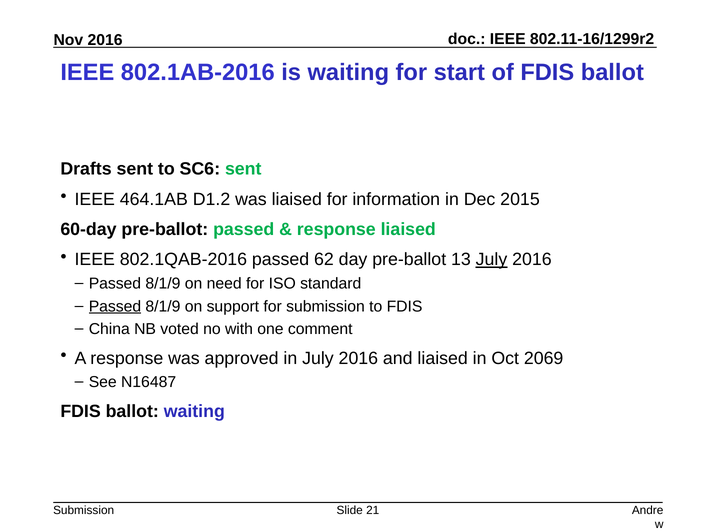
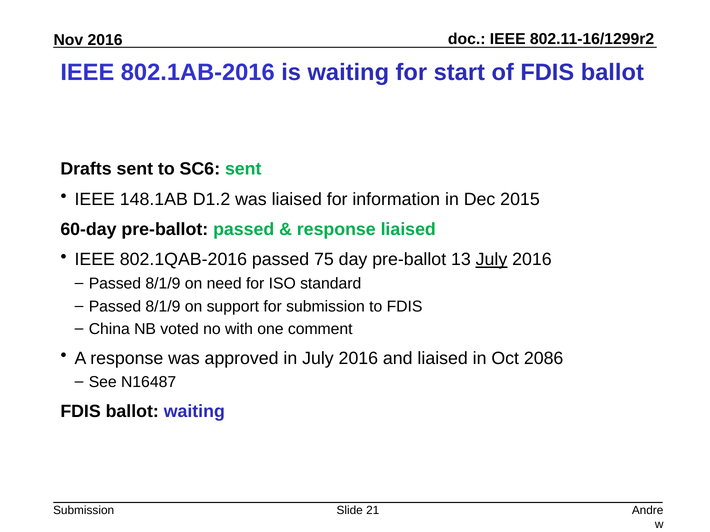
464.1AB: 464.1AB -> 148.1AB (154, 199)
62: 62 -> 75 (324, 260)
Passed underline: present -> none (115, 307)
2069: 2069 -> 2086 (544, 359)
